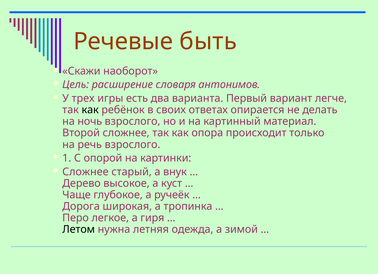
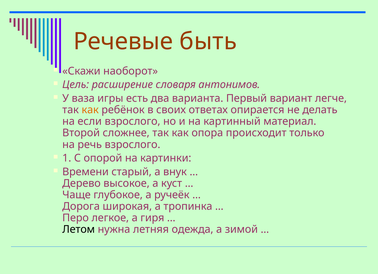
трех: трех -> ваза (83, 98)
как colour: black -> orange (90, 110)
ночь: ночь -> если (90, 121)
Сложнее: Сложнее -> Времени (86, 172)
